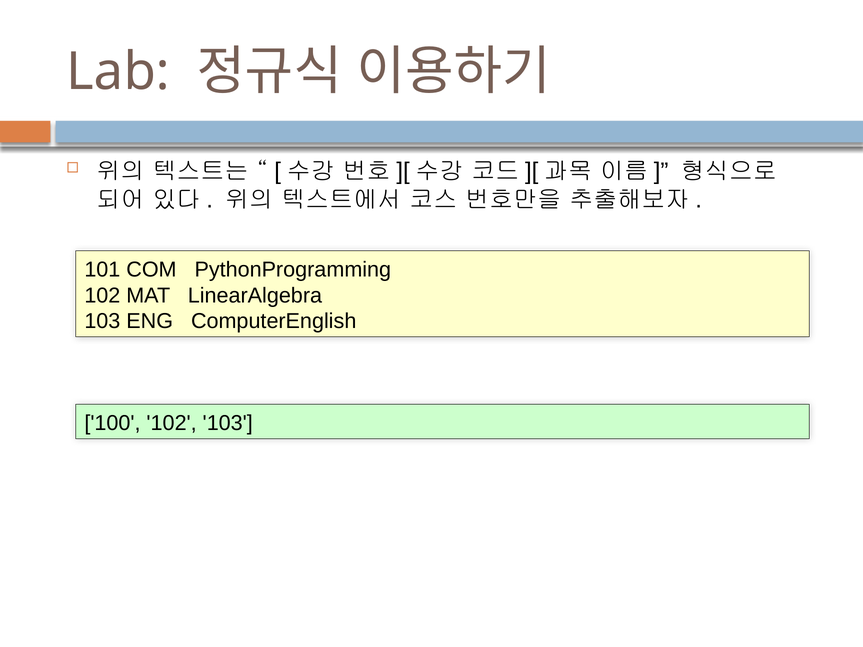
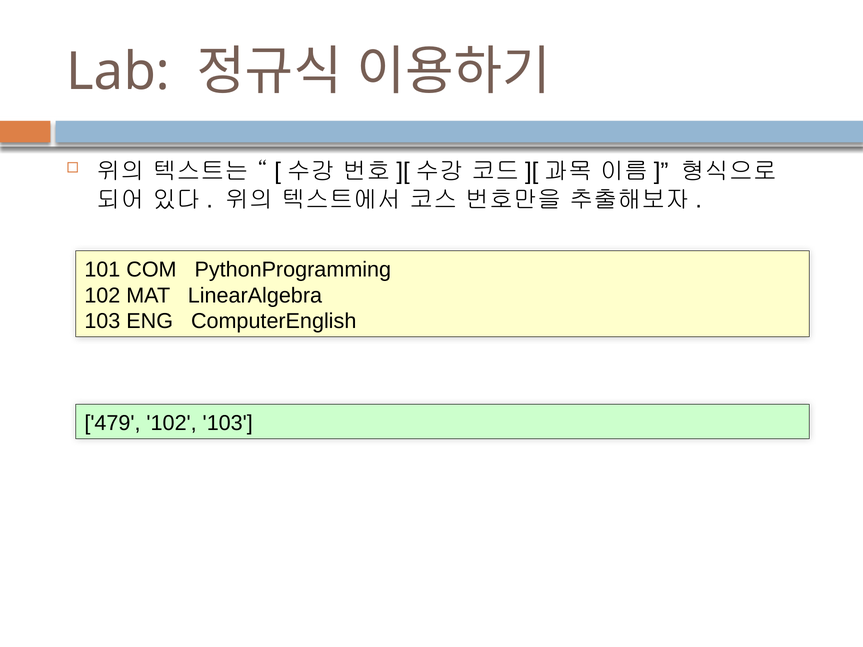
100: 100 -> 479 (112, 423)
